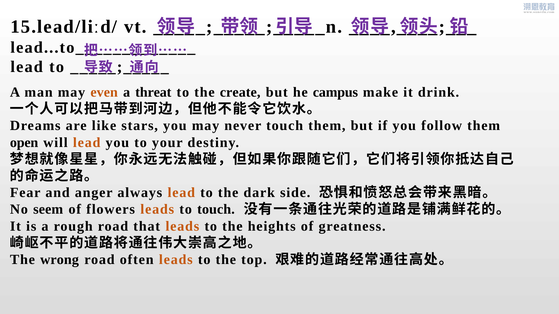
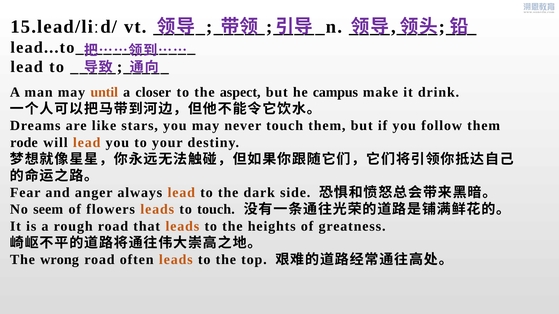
even: even -> until (104, 92)
threat: threat -> closer (153, 92)
create: create -> aspect (240, 92)
open: open -> rode (24, 143)
